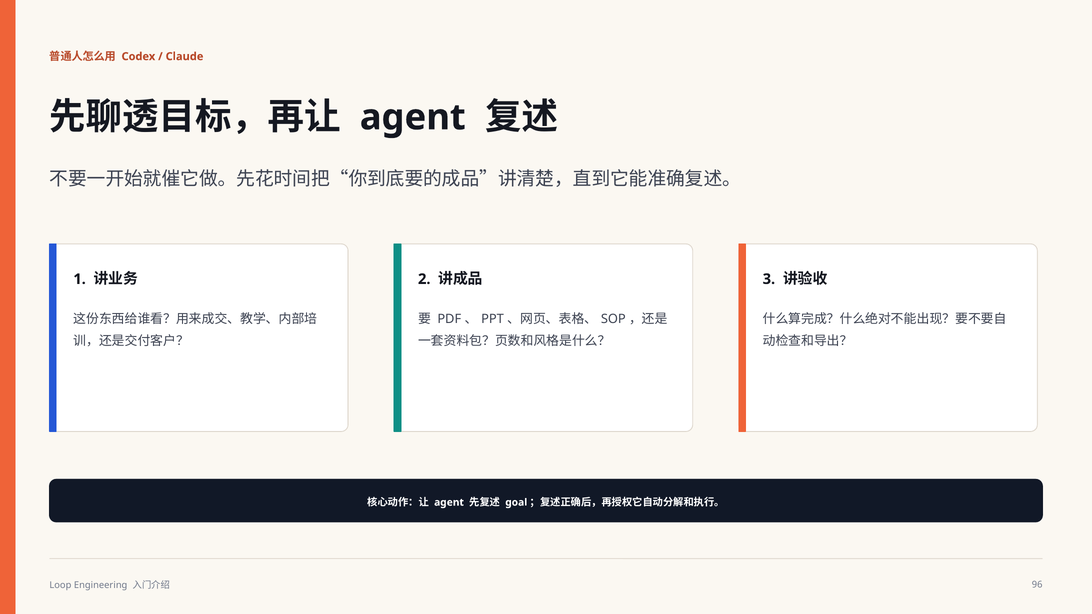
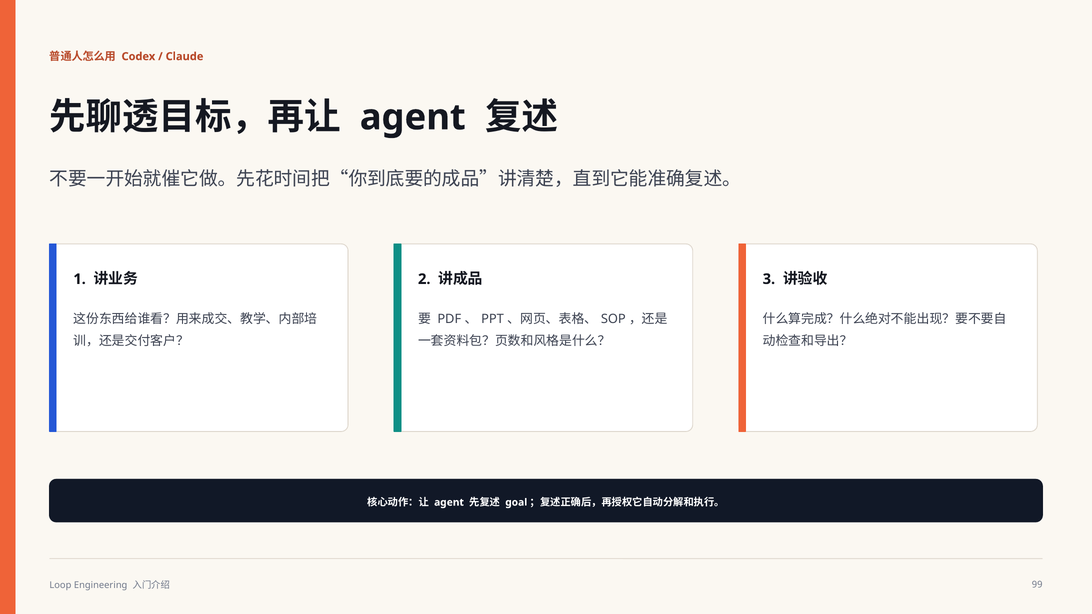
96: 96 -> 99 (1037, 585)
